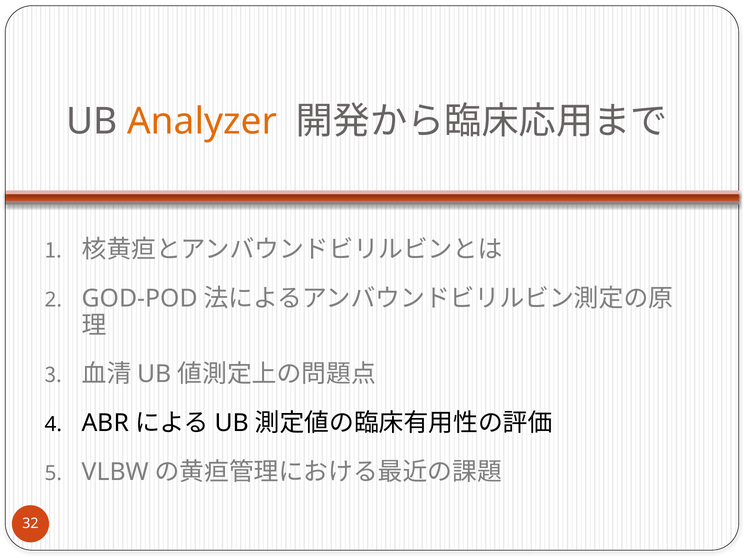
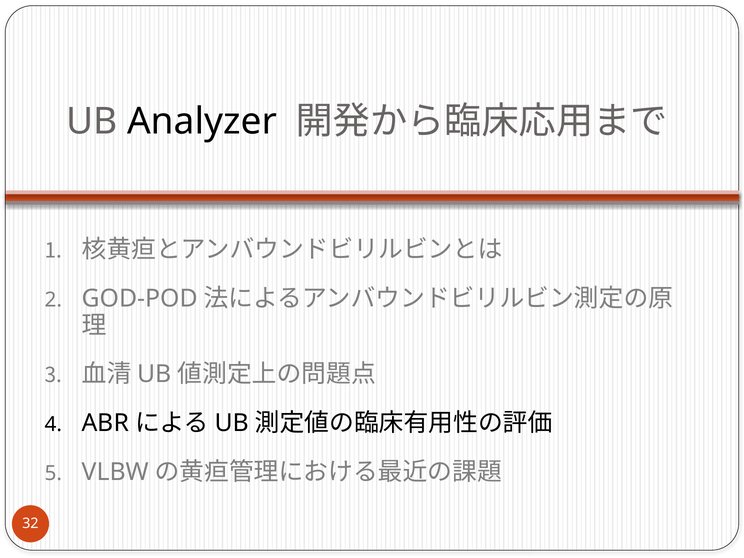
Analyzer colour: orange -> black (202, 122)
